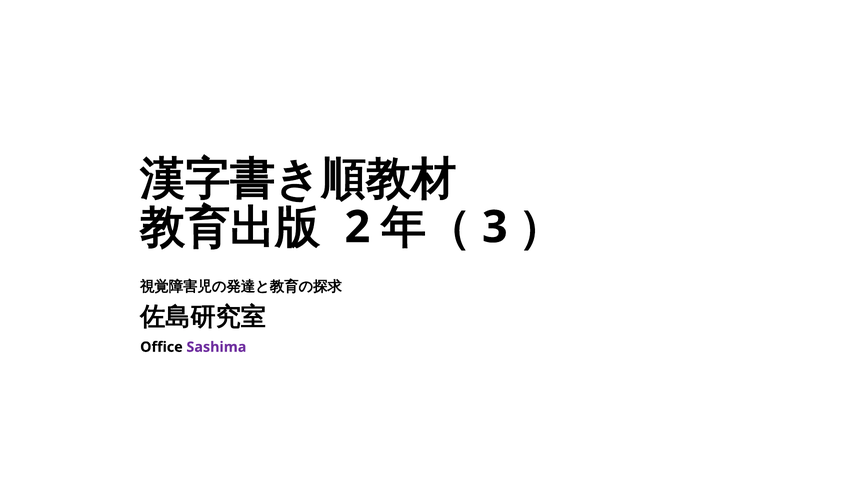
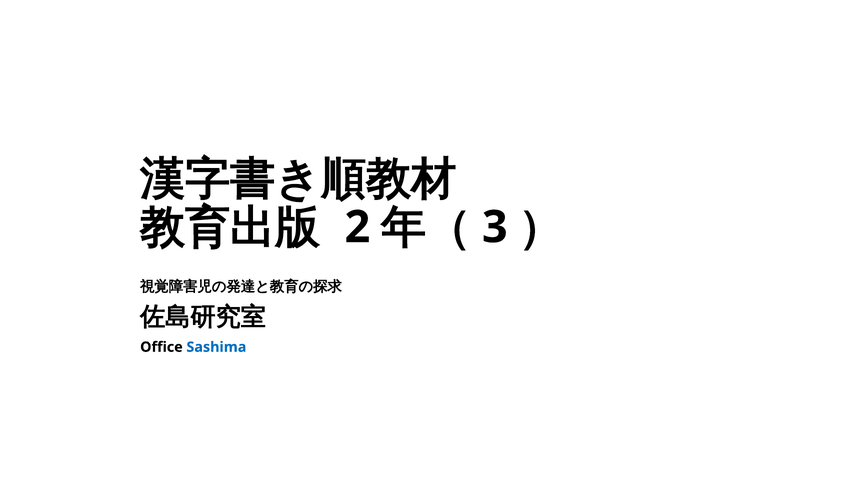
Sashima colour: purple -> blue (216, 347)
